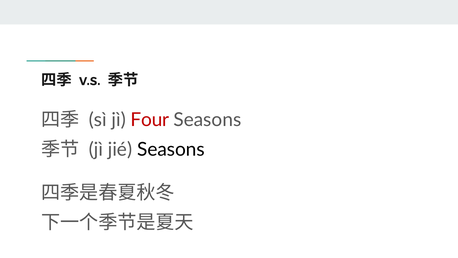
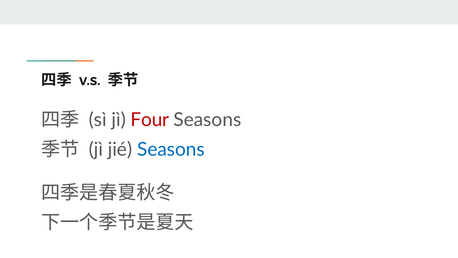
Seasons colour: black -> blue (171, 149)
